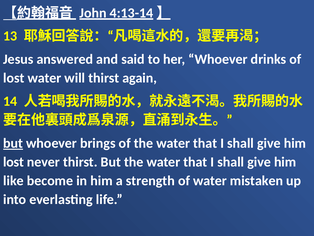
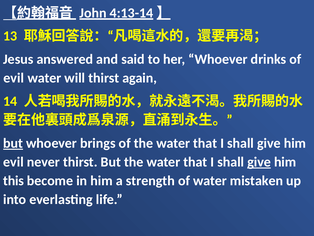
lost: lost -> evil (14, 78)
lost: lost -> evil (13, 162)
give underline: none -> present (259, 162)
like: like -> this (14, 180)
